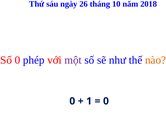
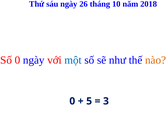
0 phép: phép -> ngày (34, 60)
một colour: purple -> blue (73, 60)
1: 1 -> 5 (89, 102)
0: 0 -> 3 (106, 102)
